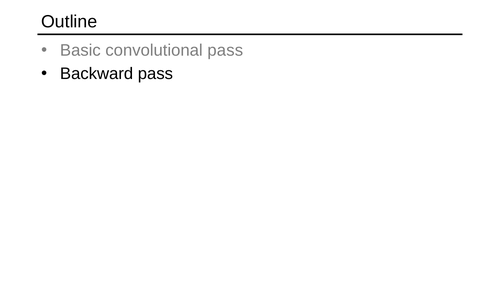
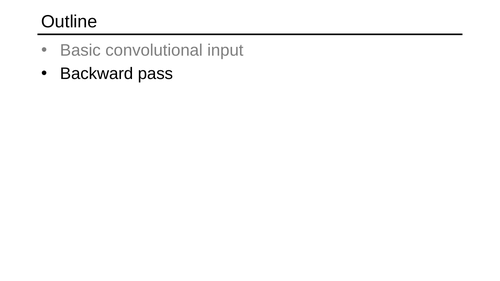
convolutional pass: pass -> input (225, 51)
